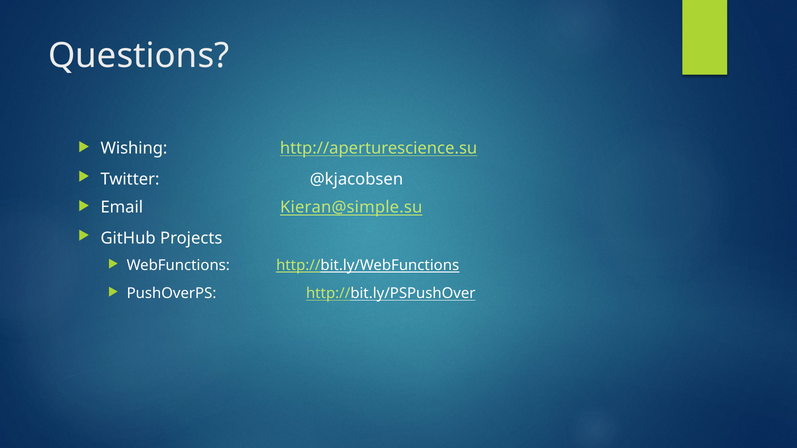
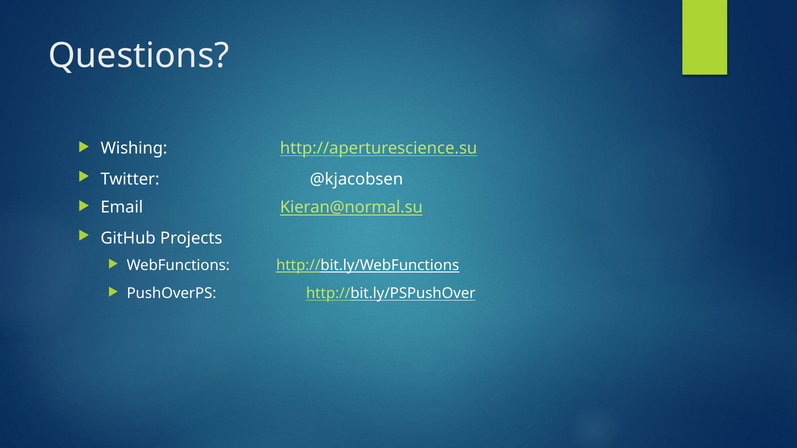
Kieran@simple.su: Kieran@simple.su -> Kieran@normal.su (351, 208)
